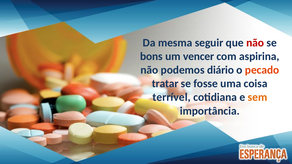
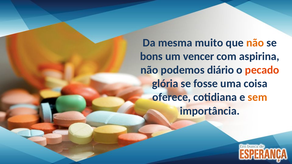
seguir: seguir -> muito (209, 43)
não colour: red -> orange (255, 43)
tratar: tratar -> glória (165, 84)
terrível: terrível -> oferece (172, 97)
